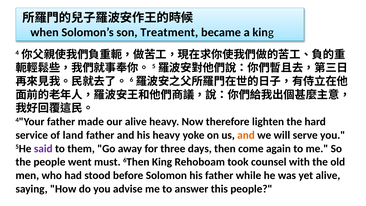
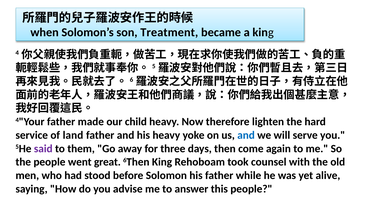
our alive: alive -> child (136, 122)
and colour: orange -> blue (246, 135)
must: must -> great (107, 162)
